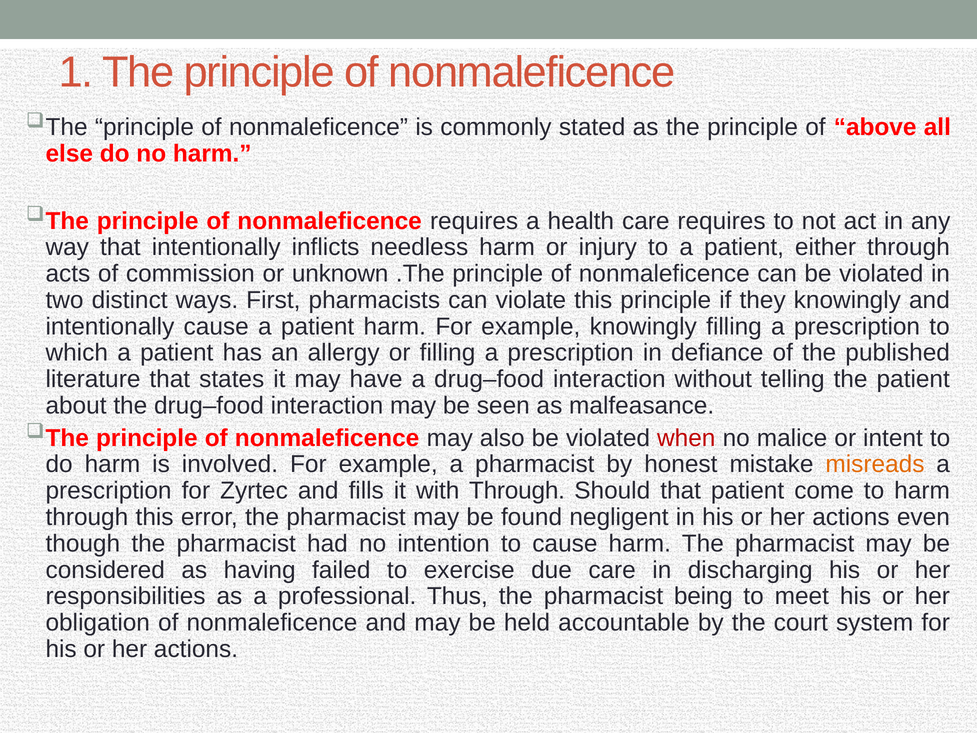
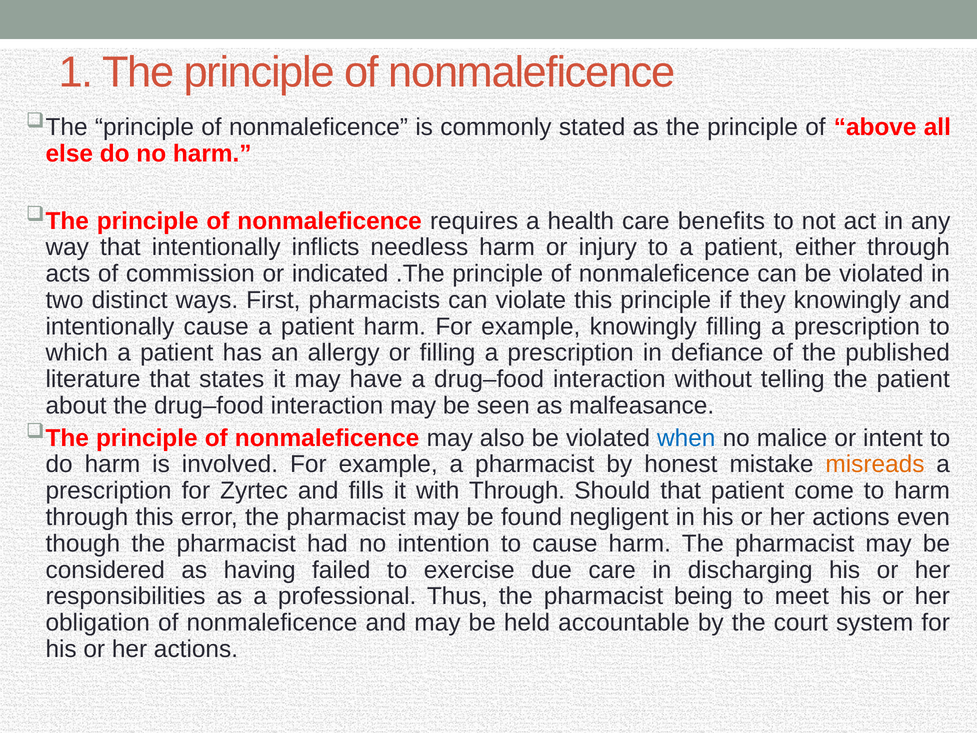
care requires: requires -> benefits (721, 221)
unknown: unknown -> indicated (340, 274)
when colour: red -> blue (686, 438)
